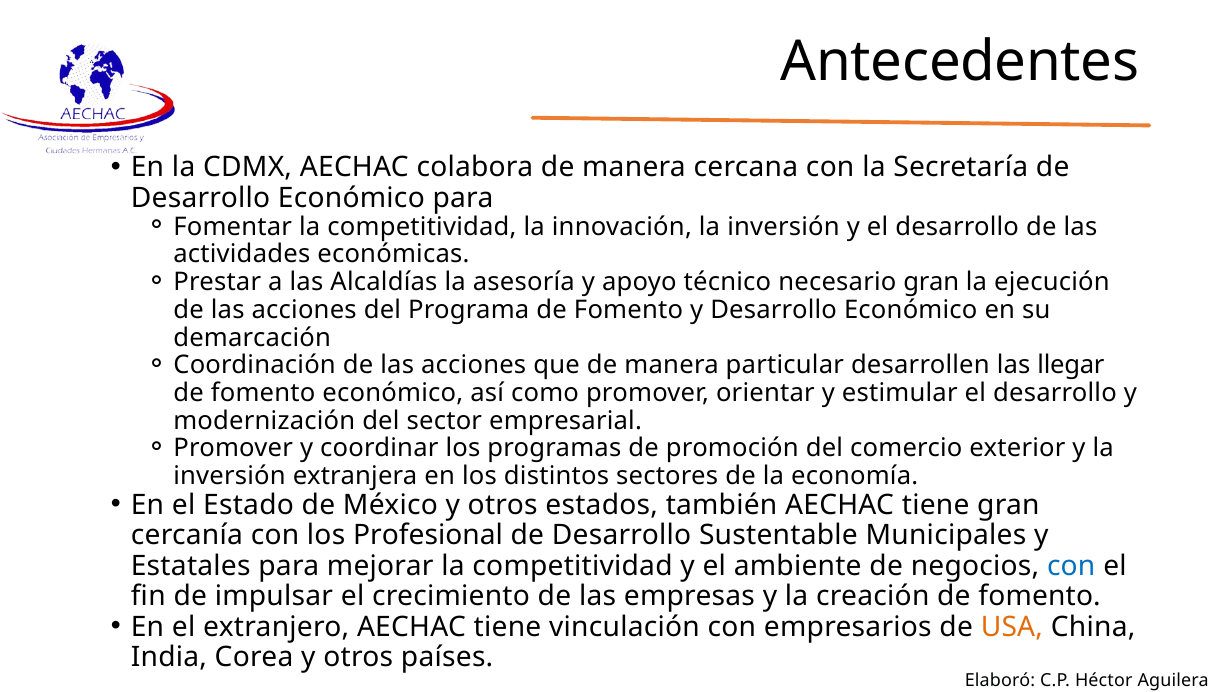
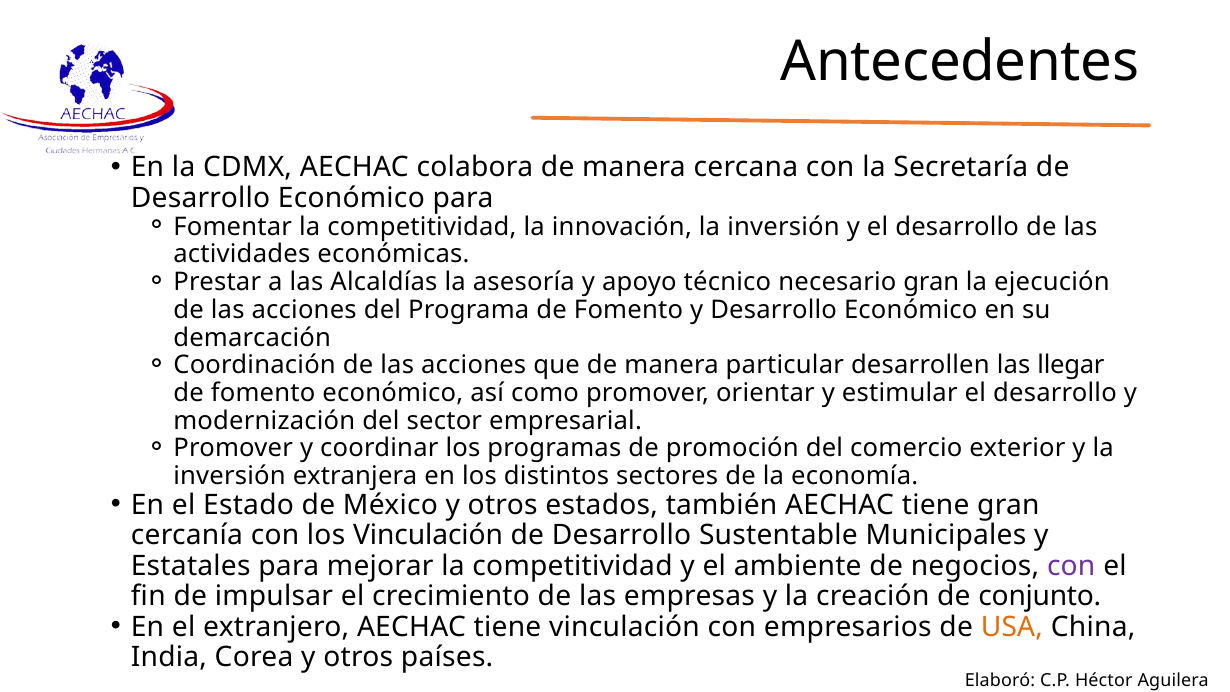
los Profesional: Profesional -> Vinculación (428, 535)
con colour: blue -> purple (1071, 566)
creación de fomento: fomento -> conjunto (1040, 596)
